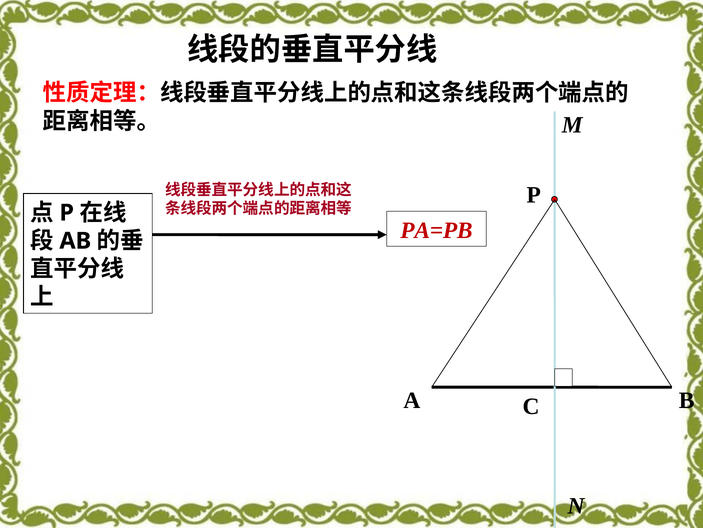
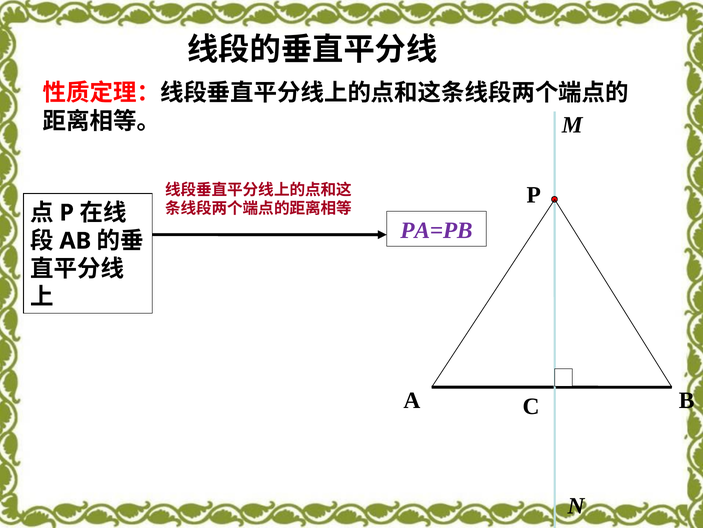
PA=PB colour: red -> purple (436, 230)
